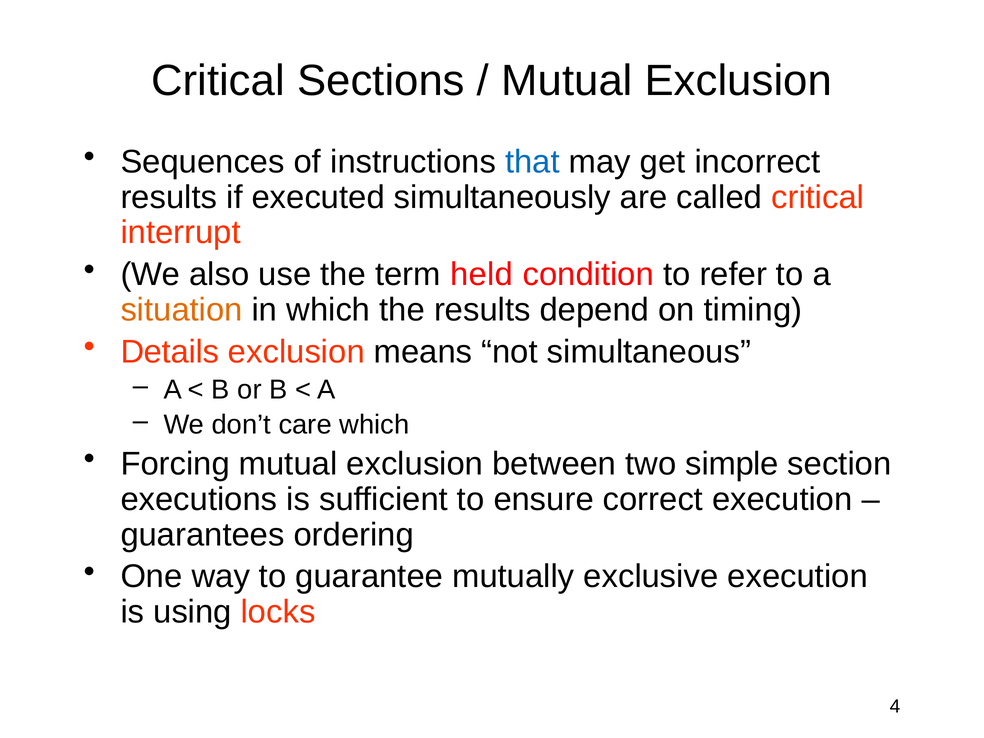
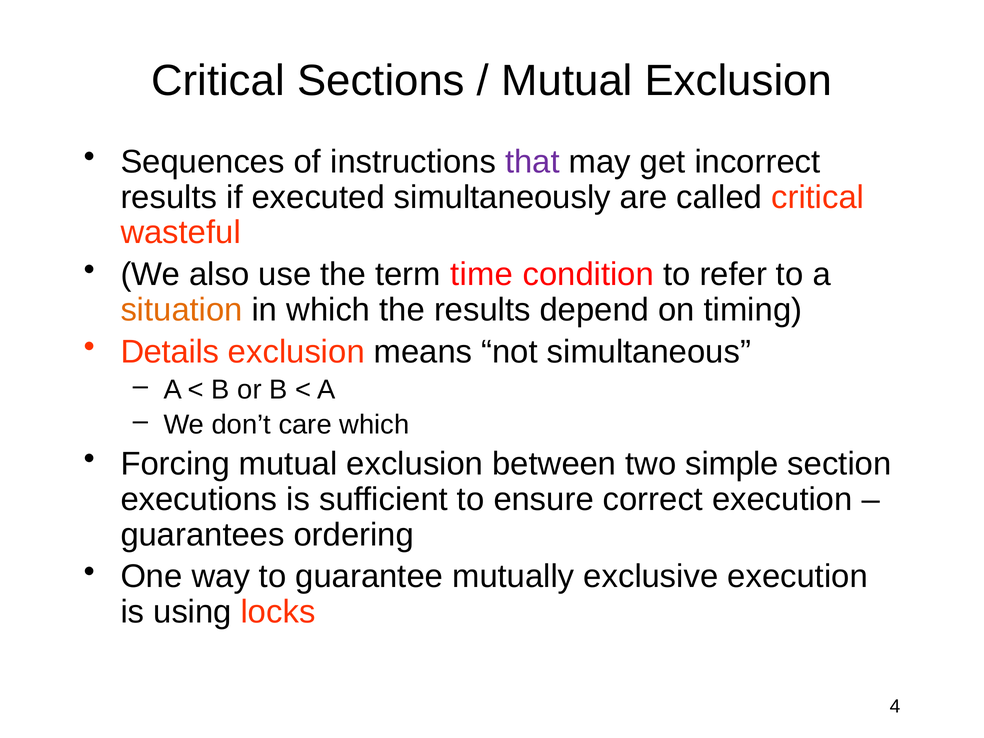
that colour: blue -> purple (532, 162)
interrupt: interrupt -> wasteful (181, 233)
held: held -> time (482, 275)
